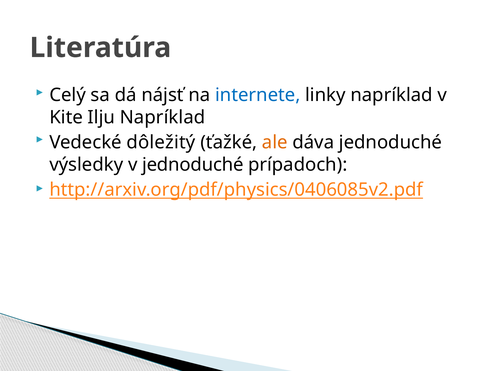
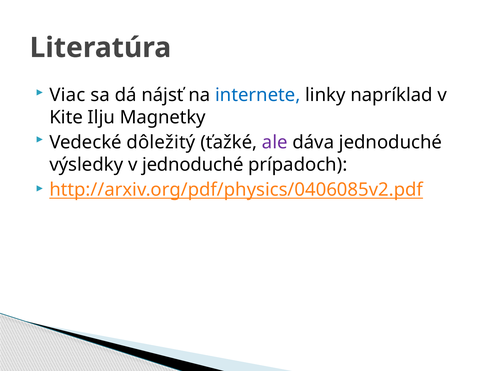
Celý: Celý -> Viac (68, 95)
Ilju Napríklad: Napríklad -> Magnetky (163, 117)
ale colour: orange -> purple (275, 142)
